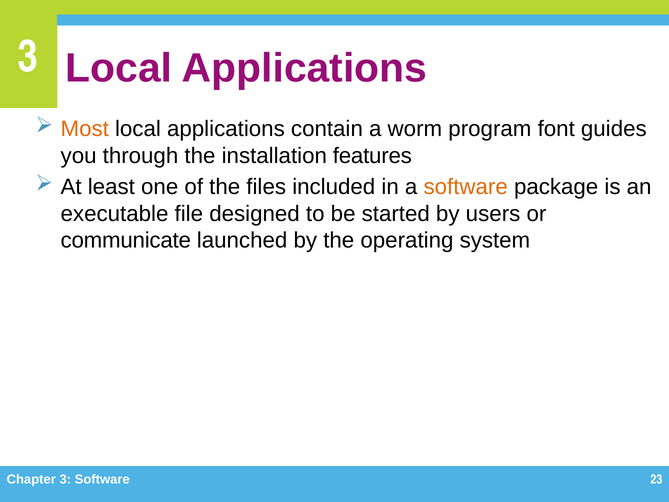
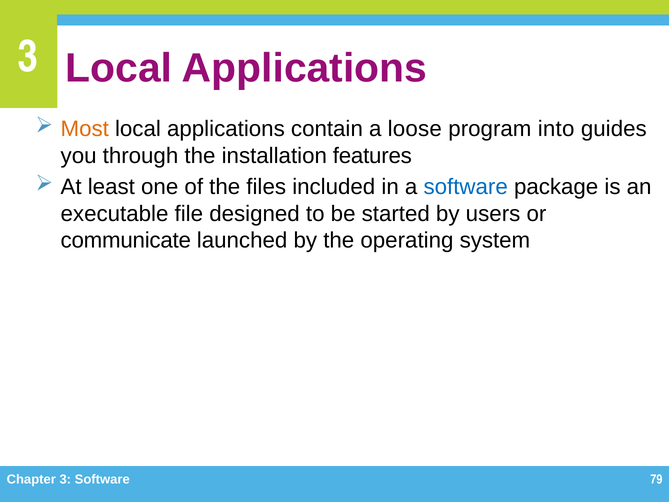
worm: worm -> loose (415, 129)
font: font -> into (556, 129)
software colour: orange -> blue (466, 187)
23: 23 -> 79 (656, 479)
